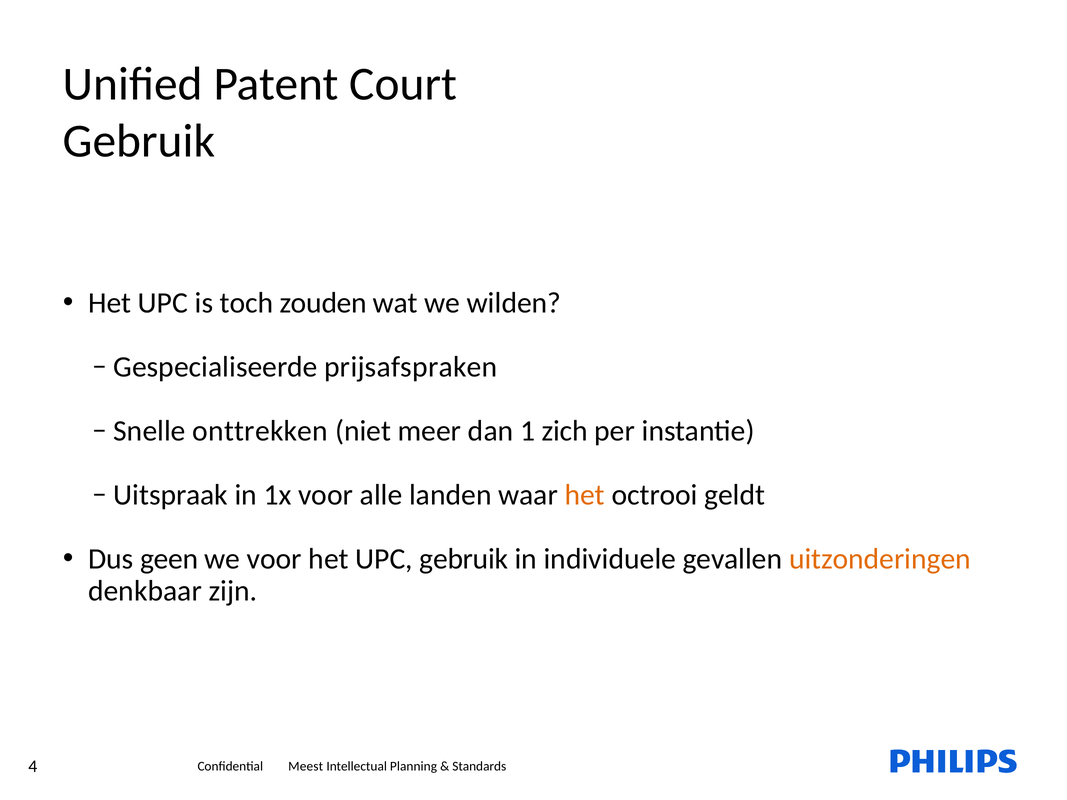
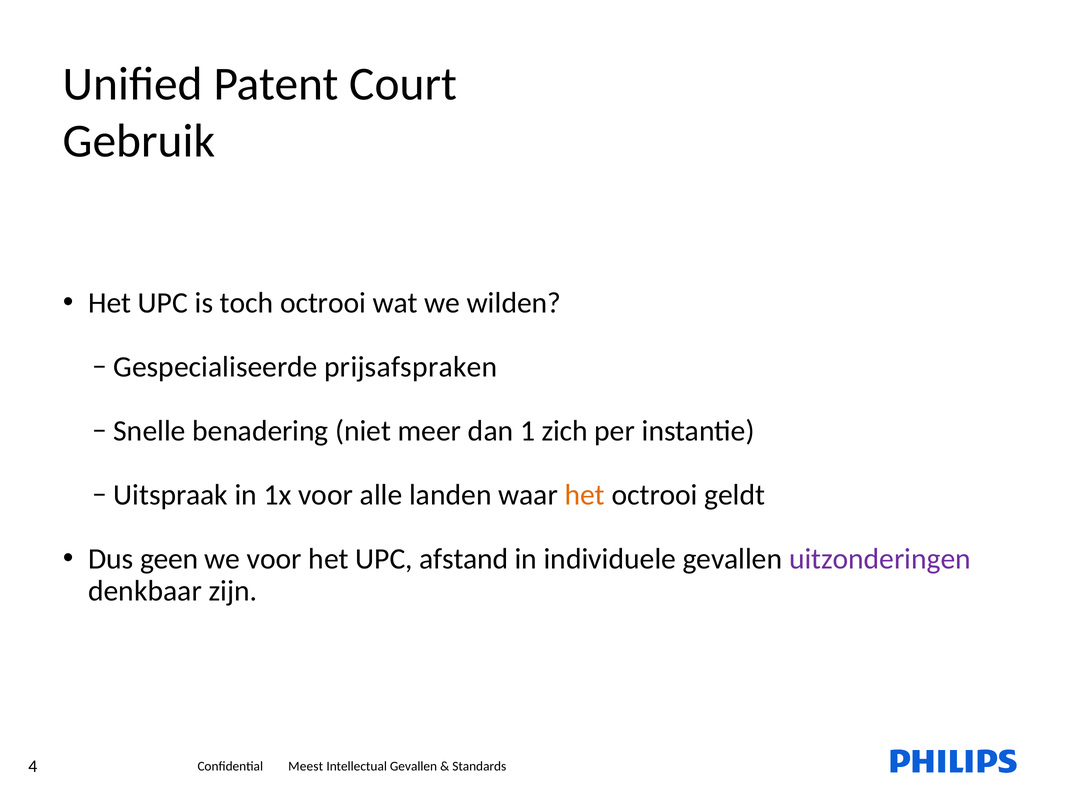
toch zouden: zouden -> octrooi (323, 303)
onttrekken: onttrekken -> benadering (260, 431)
UPC gebruik: gebruik -> afstand (464, 559)
uitzonderingen colour: orange -> purple (880, 559)
Intellectual Planning: Planning -> Gevallen (414, 767)
